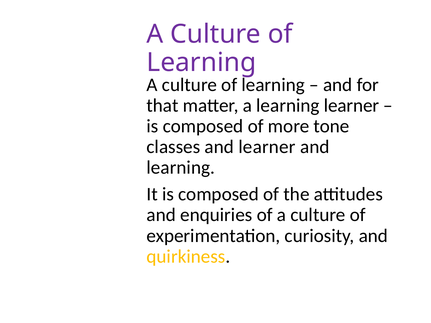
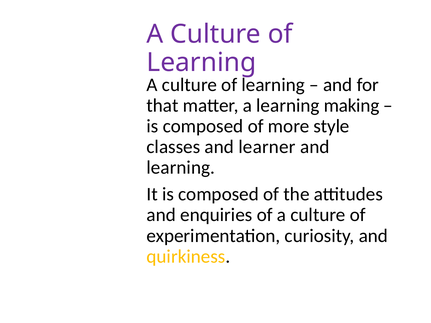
learning learner: learner -> making (352, 106)
tone: tone -> style (332, 126)
